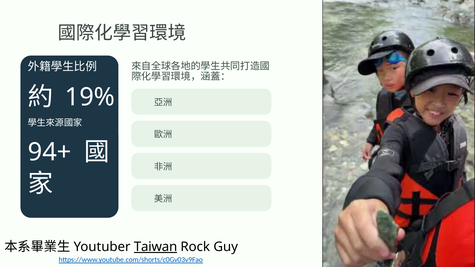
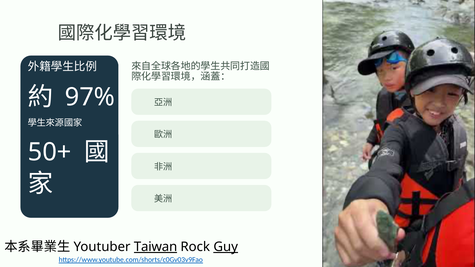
19%: 19% -> 97% (90, 97)
94+: 94+ -> 50+ (50, 152)
Guy underline: none -> present (226, 247)
